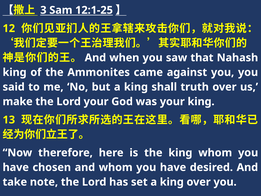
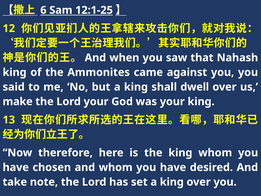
3: 3 -> 6 (43, 10)
truth: truth -> dwell (195, 87)
